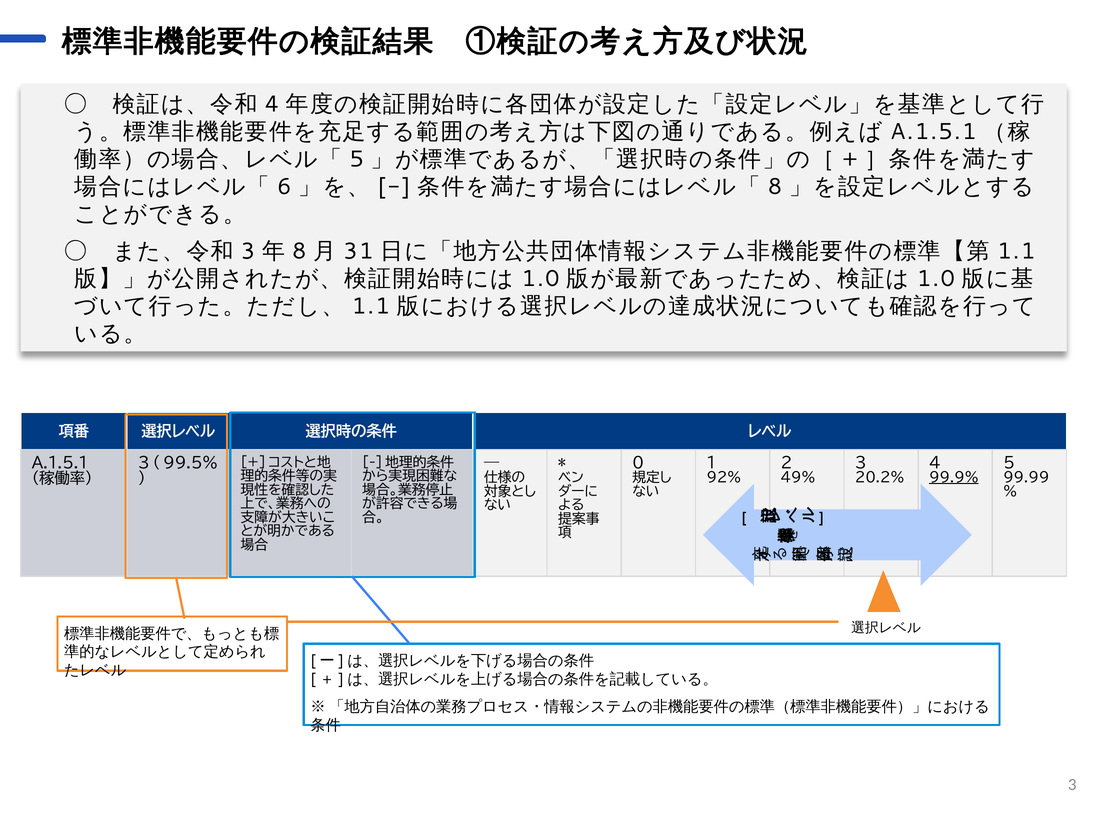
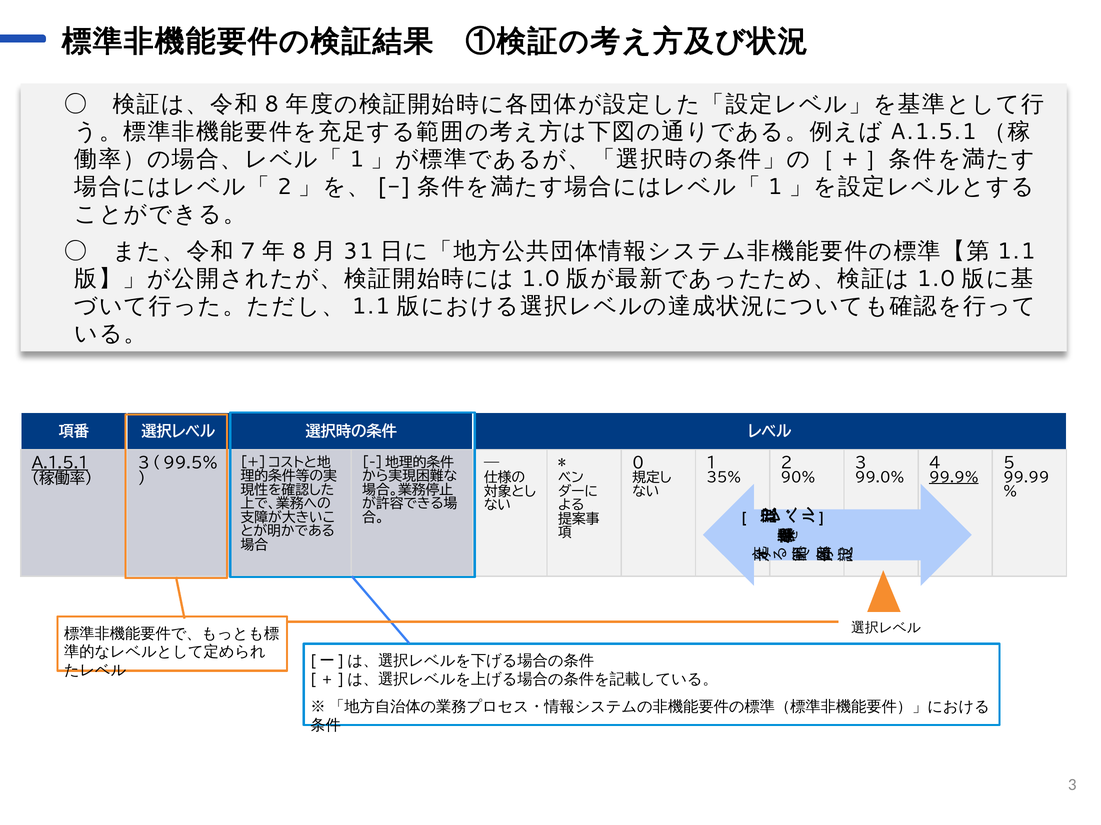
4: 4 -> 8 (272, 104)
5: 5 -> 1 (357, 160)
6: 6 -> 2 (284, 187)
8: 8 -> 1 (775, 187)
3: 3 -> 7 (248, 251)
A.1.5.1 underline: none -> present (60, 464)
92%: 92% -> 35% (724, 478)
49%: 49% -> 90% (798, 478)
20.2%: 20.2% -> 99.0% (880, 478)
